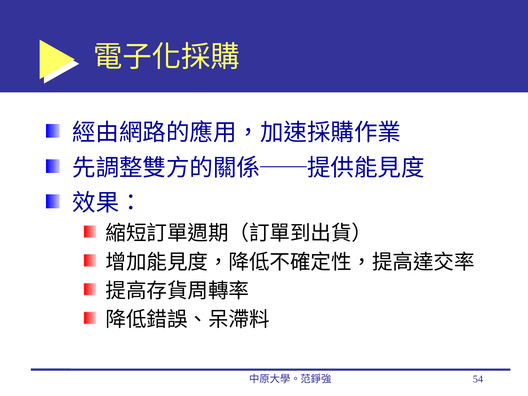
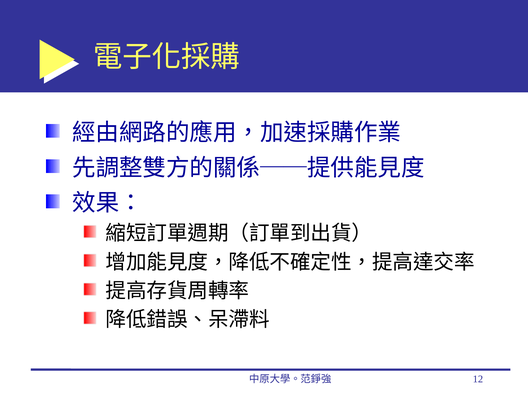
54: 54 -> 12 (478, 379)
